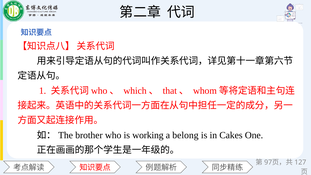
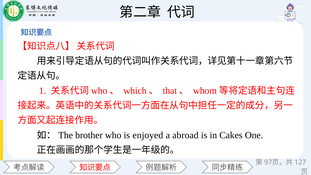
working: working -> enjoyed (148, 135)
belong: belong -> abroad (185, 135)
